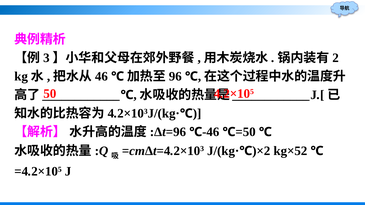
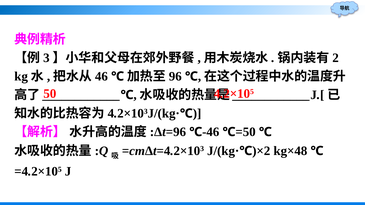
kg×52: kg×52 -> kg×48 (290, 151)
